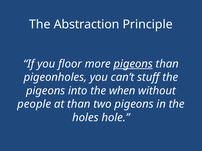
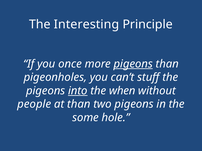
Abstraction: Abstraction -> Interesting (86, 24)
floor: floor -> once (70, 64)
into underline: none -> present (78, 91)
holes: holes -> some (85, 118)
